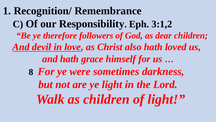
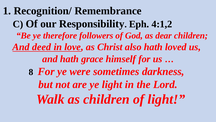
3:1,2: 3:1,2 -> 4:1,2 (162, 24)
devil: devil -> deed (42, 47)
